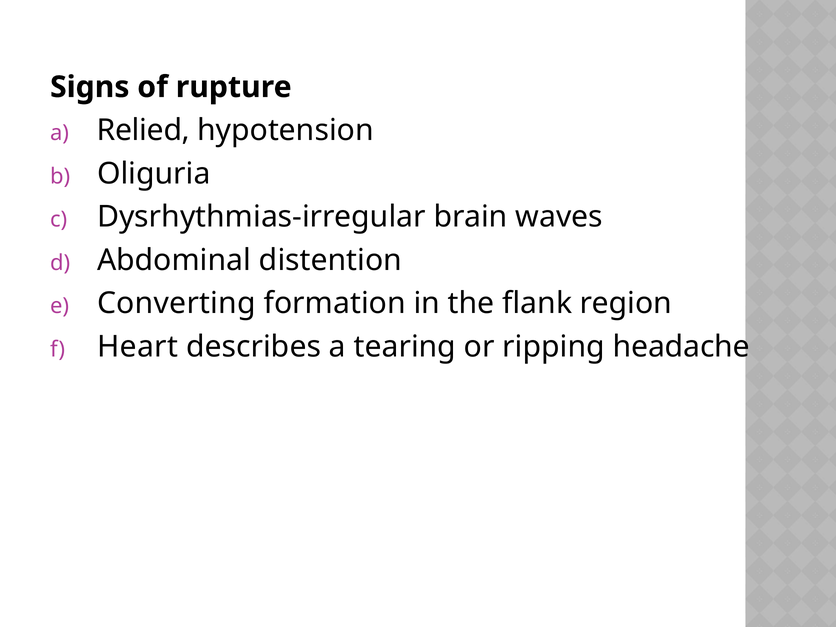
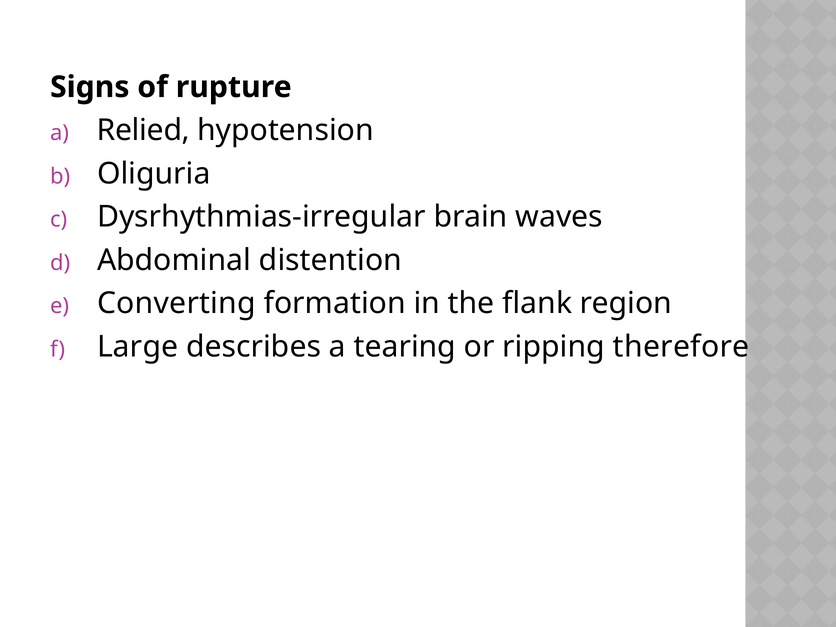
Heart: Heart -> Large (138, 347)
headache: headache -> therefore (681, 347)
